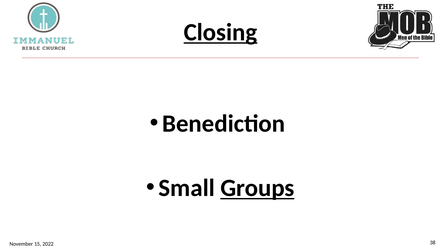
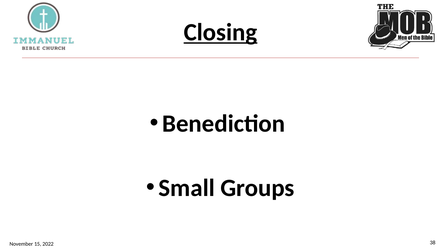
Groups underline: present -> none (257, 188)
